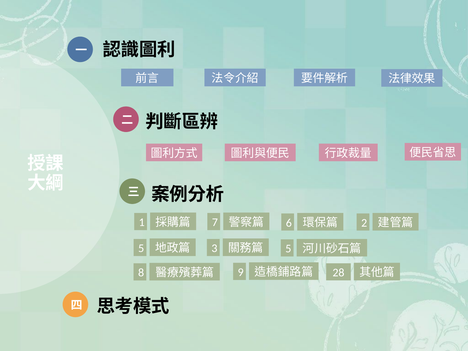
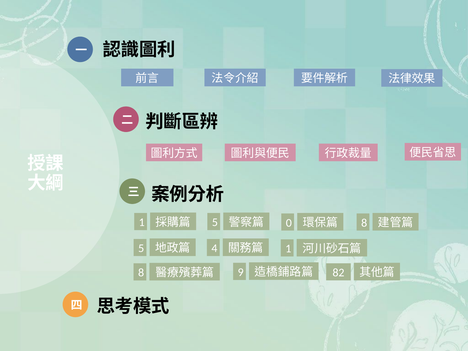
7: 7 -> 5 (215, 222)
6: 6 -> 0 (289, 223)
2: 2 -> 8 (364, 223)
3: 3 -> 4 (214, 248)
5: 5 -> 1 (288, 249)
28: 28 -> 82 (338, 273)
